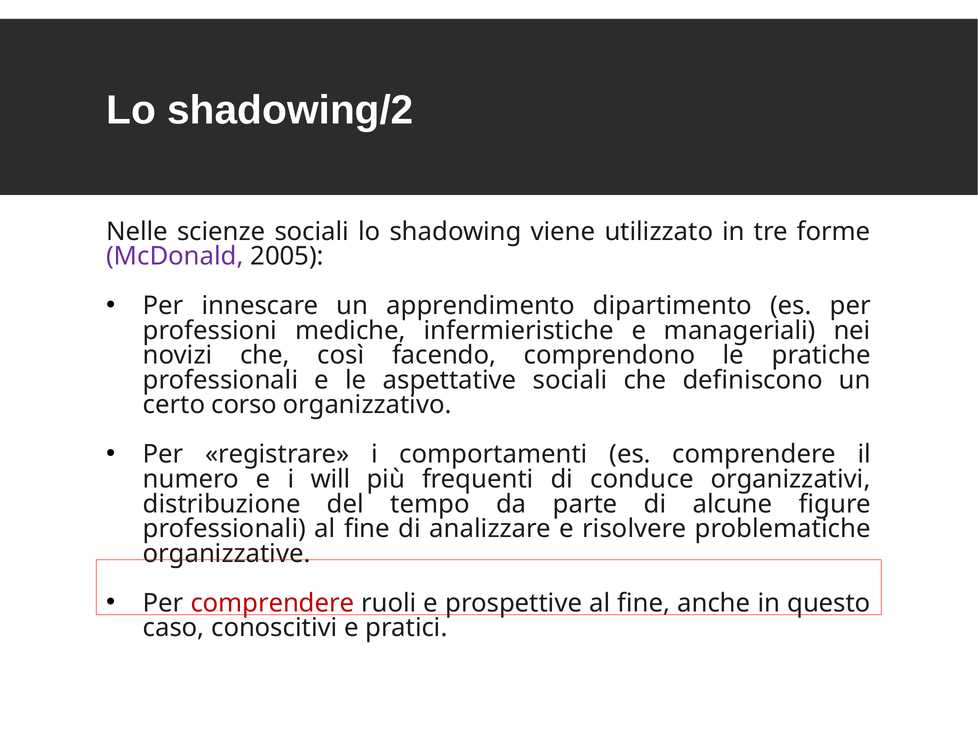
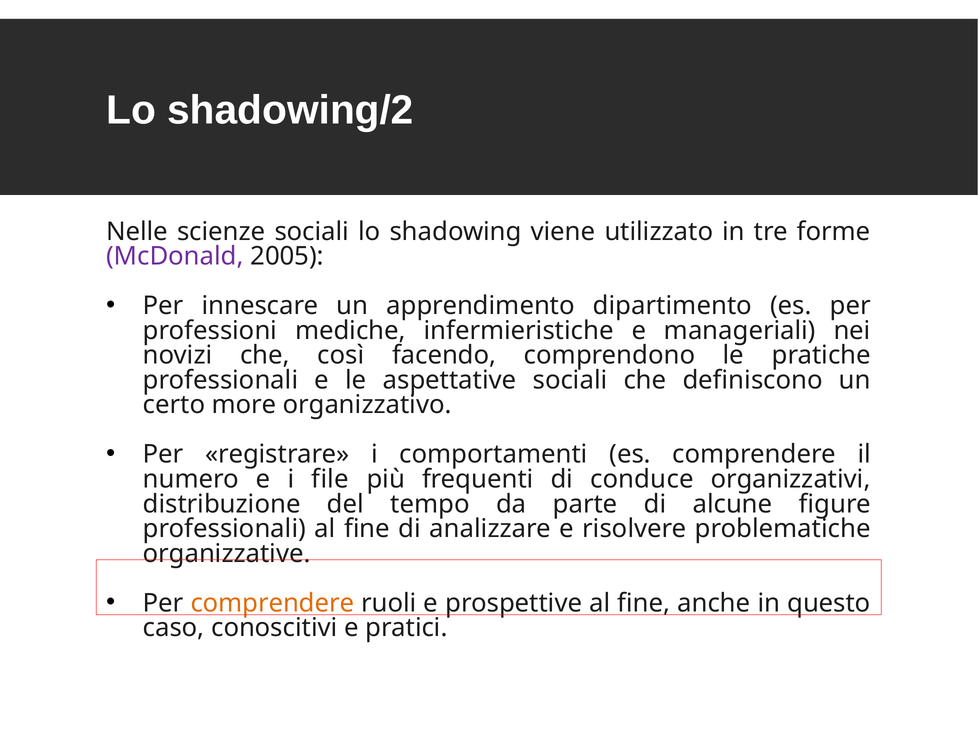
corso: corso -> more (244, 405)
will: will -> file (330, 479)
comprendere colour: red -> orange (272, 603)
